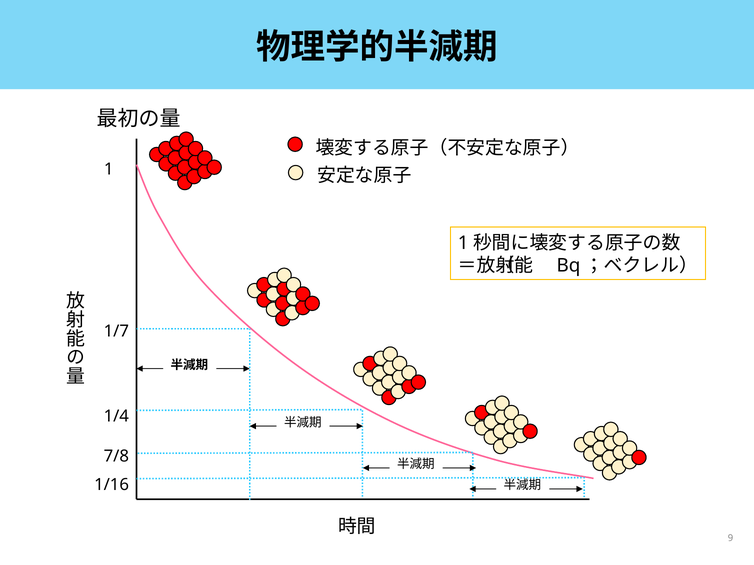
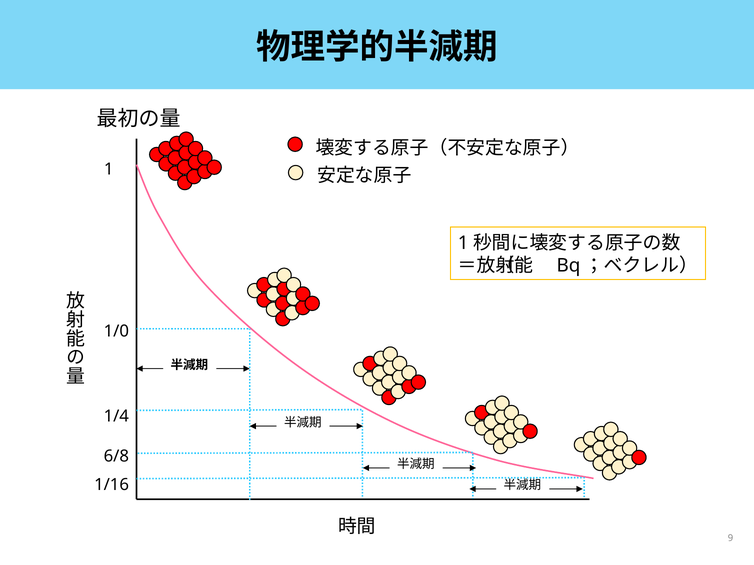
1/7: 1/7 -> 1/0 (116, 331)
7/8: 7/8 -> 6/8 (116, 457)
